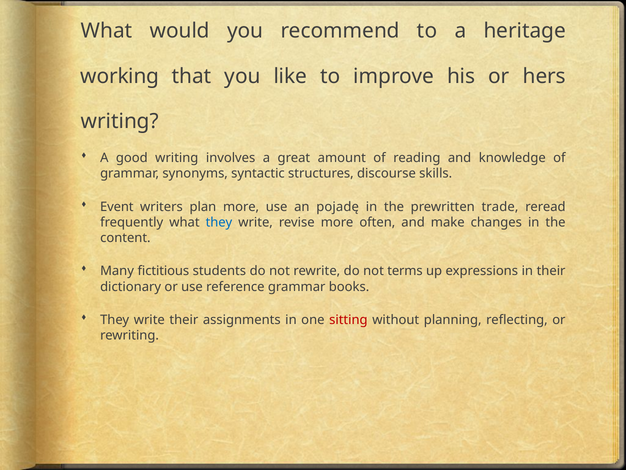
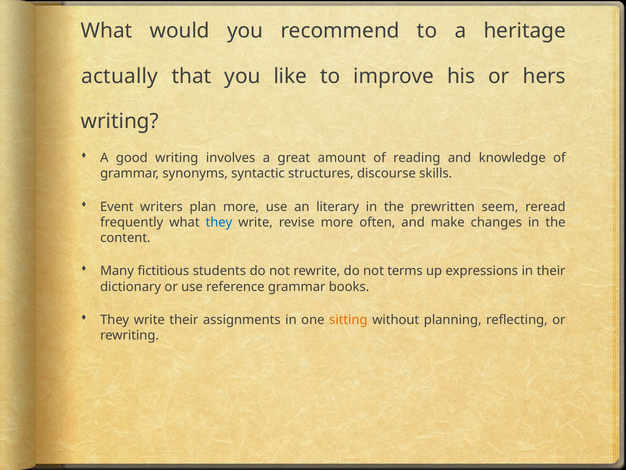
working: working -> actually (120, 76)
pojadę: pojadę -> literary (338, 207)
trade: trade -> seem (500, 207)
sitting colour: red -> orange (348, 320)
